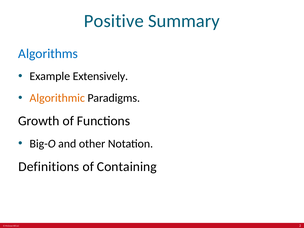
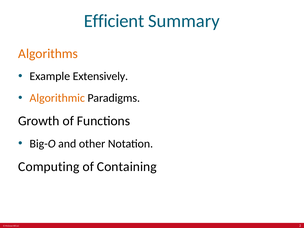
Positive: Positive -> Efficient (114, 21)
Algorithms colour: blue -> orange (48, 54)
Definitions: Definitions -> Computing (49, 167)
